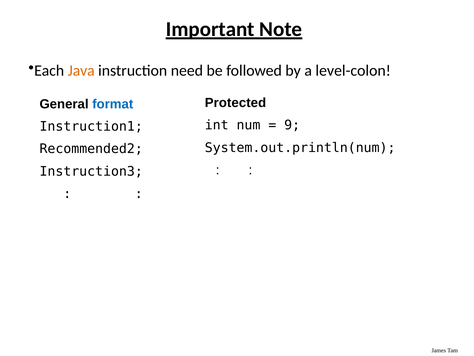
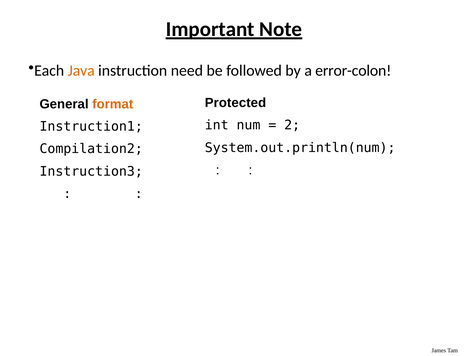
level-colon: level-colon -> error-colon (353, 70)
format colour: blue -> orange (113, 104)
9: 9 -> 2 (292, 125)
Recommended2: Recommended2 -> Compilation2 (91, 149)
